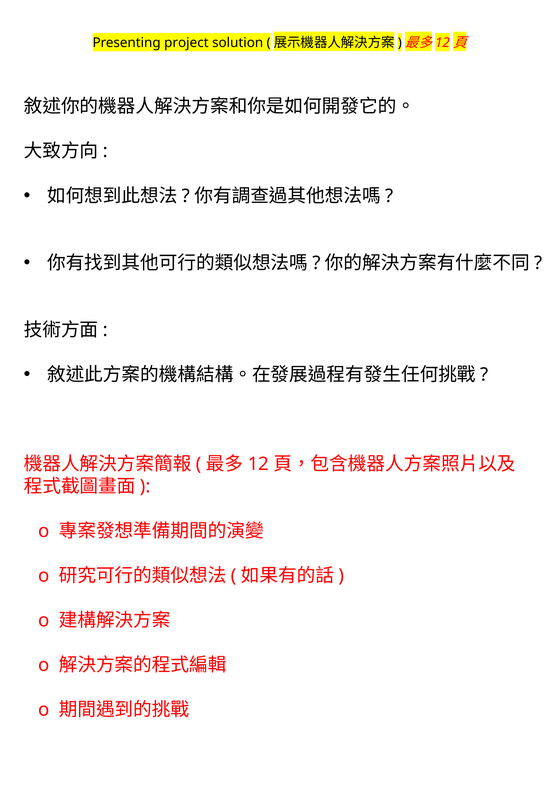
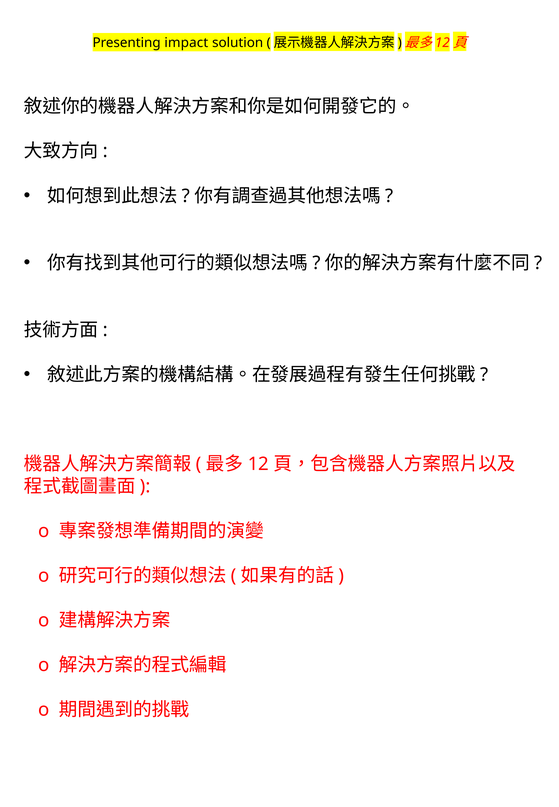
project: project -> impact (186, 43)
